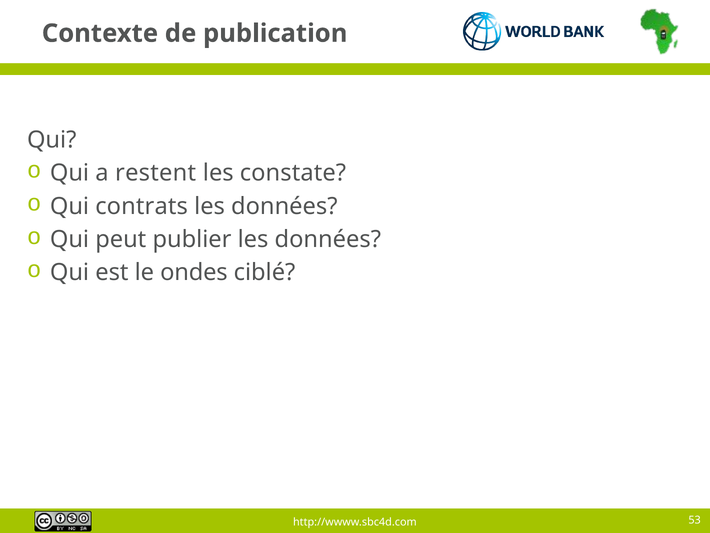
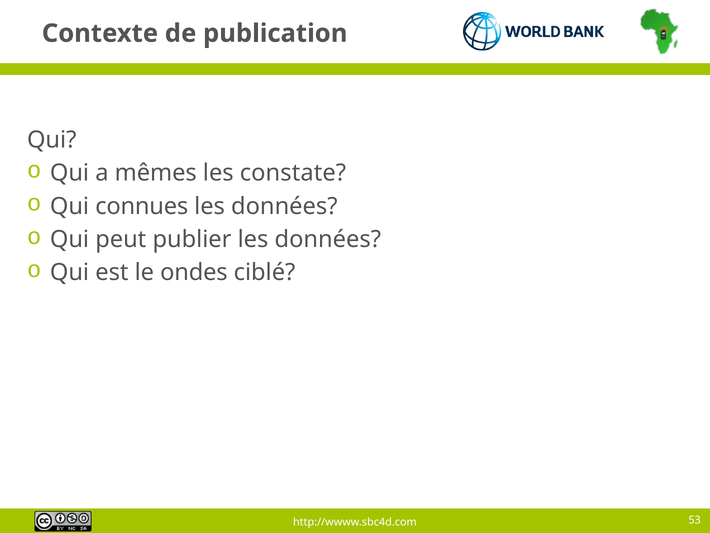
restent: restent -> mêmes (156, 173)
contrats: contrats -> connues (142, 206)
